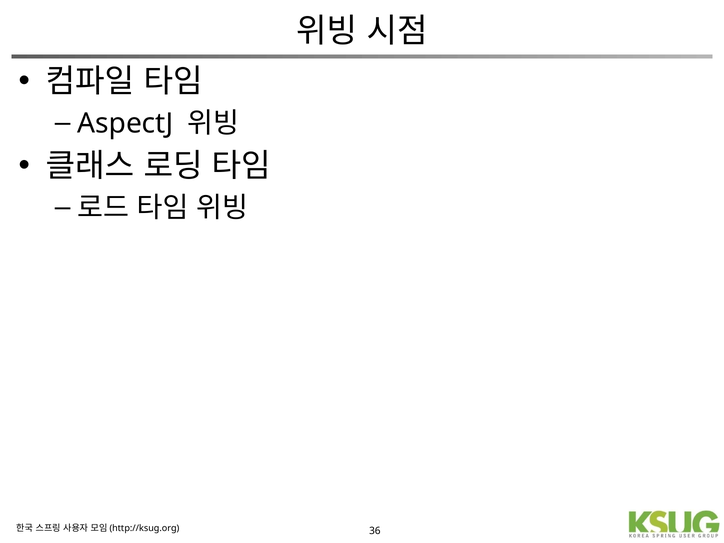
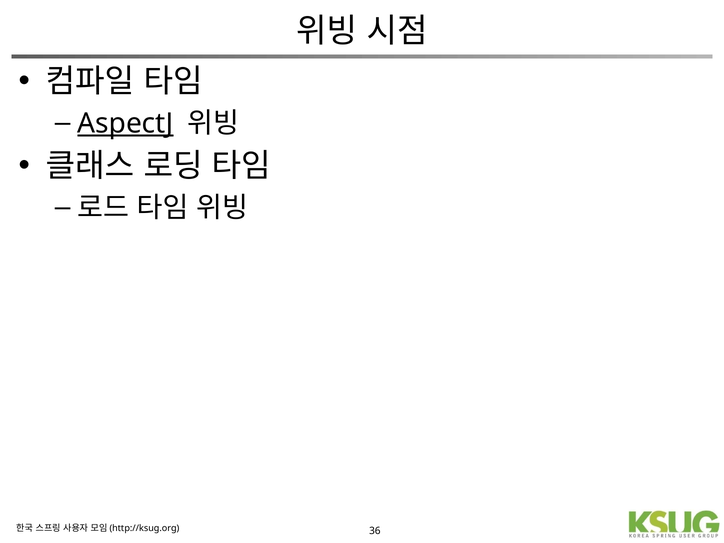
AspectJ underline: none -> present (125, 123)
